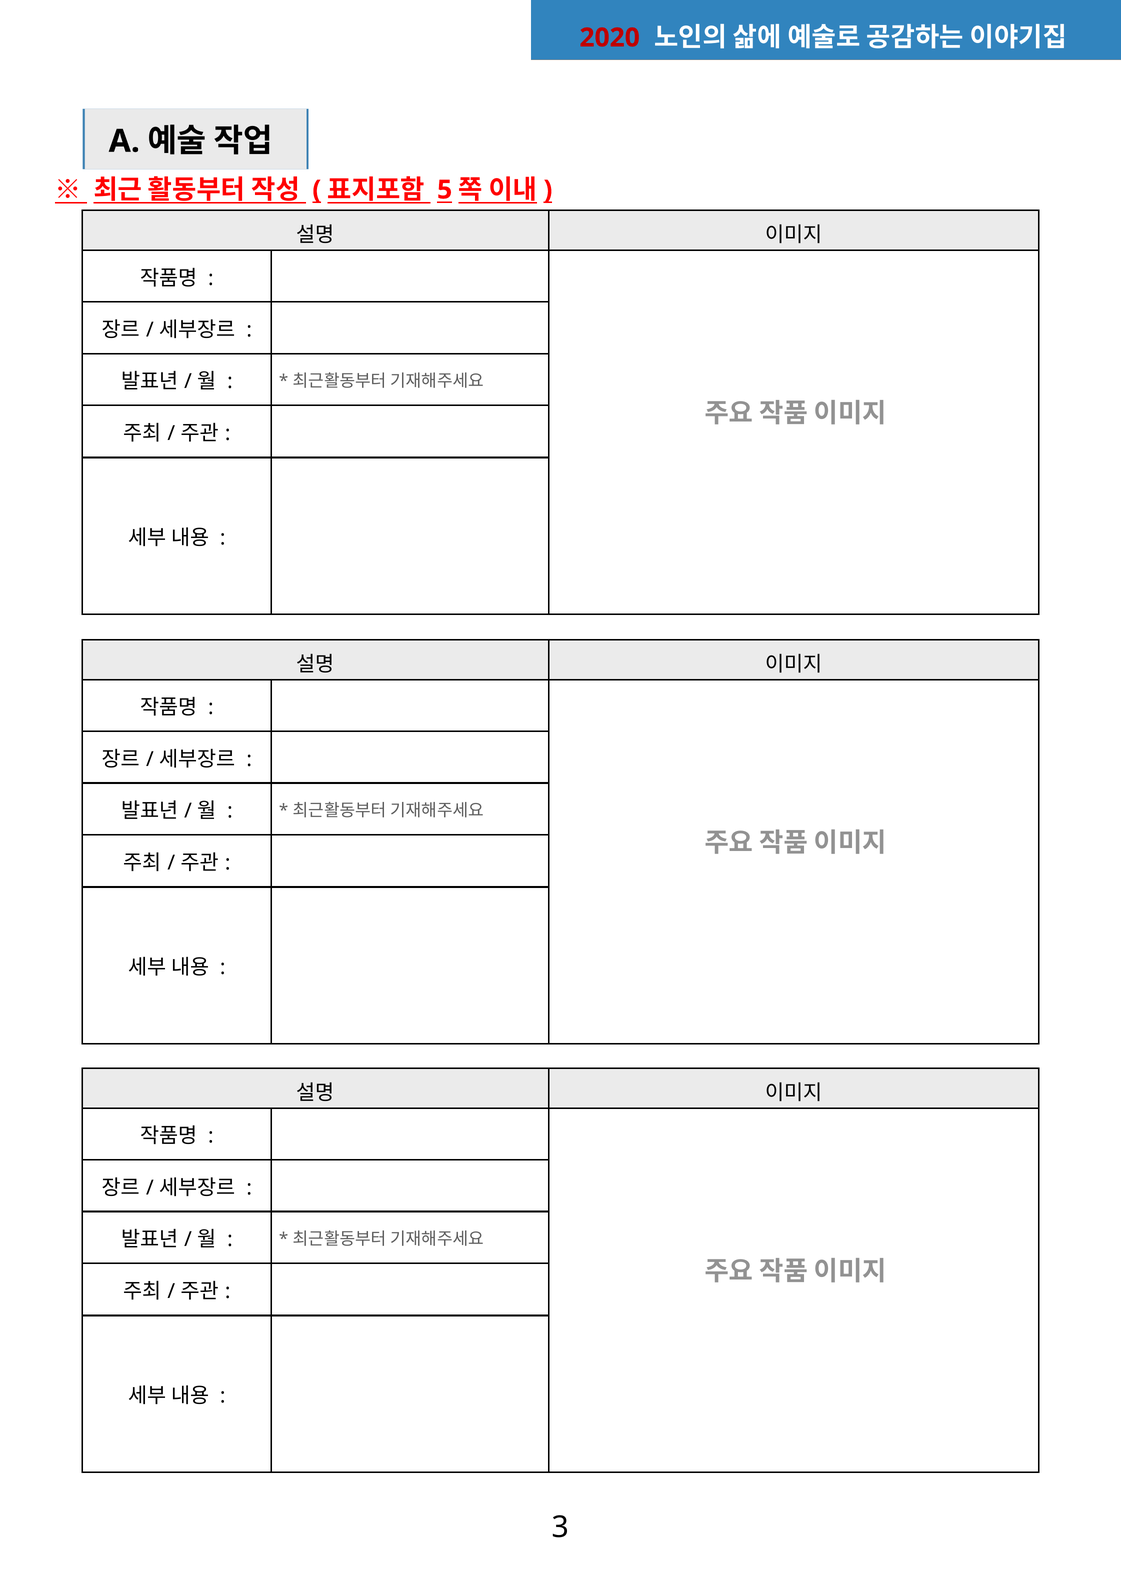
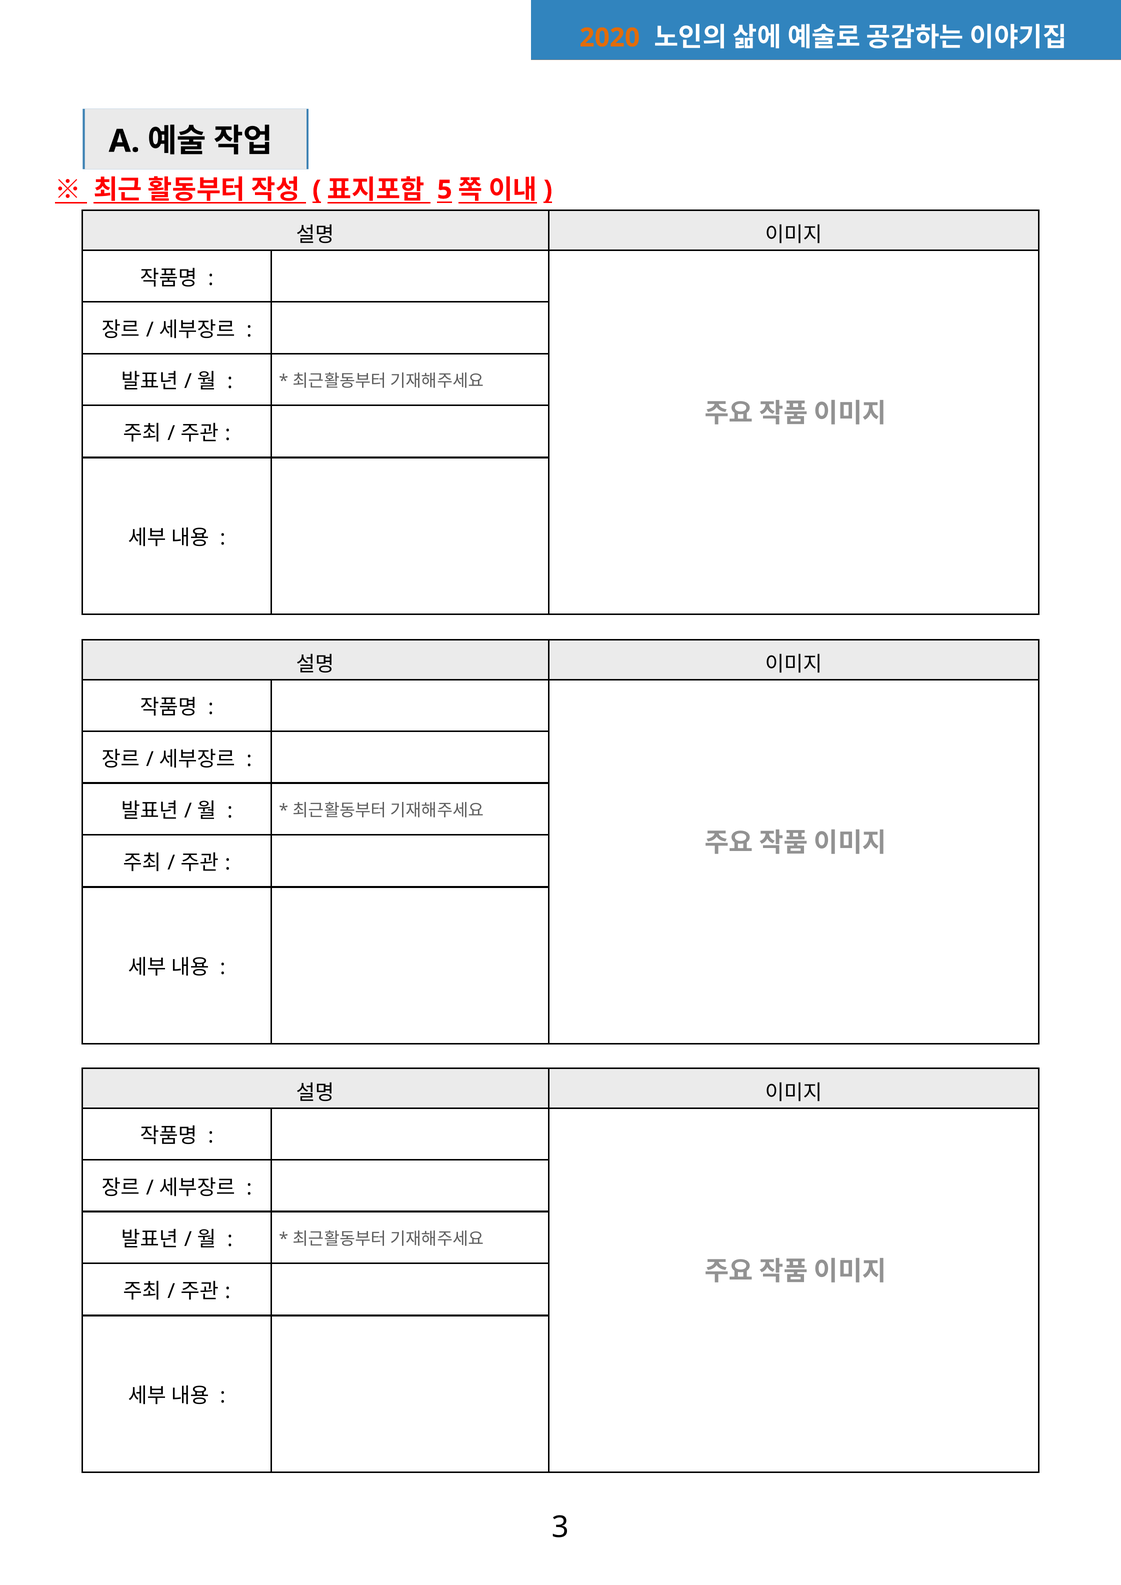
2020 colour: red -> orange (610, 38)
